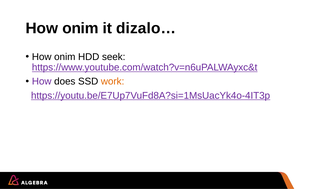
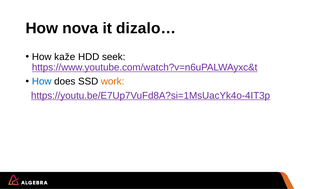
onim: onim -> nova (80, 28)
onim: onim -> kaže (65, 57)
How colour: purple -> blue (42, 81)
